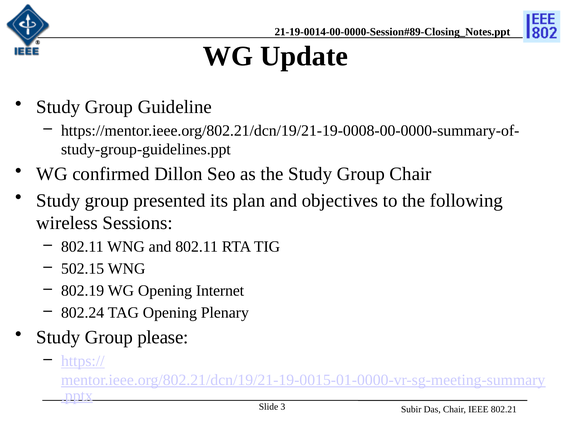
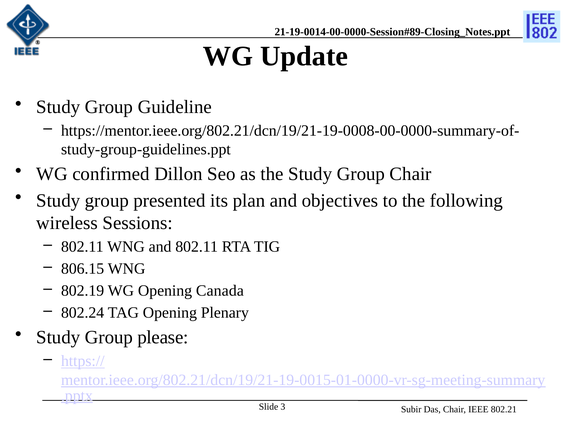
502.15: 502.15 -> 806.15 (83, 269)
Internet: Internet -> Canada (220, 291)
